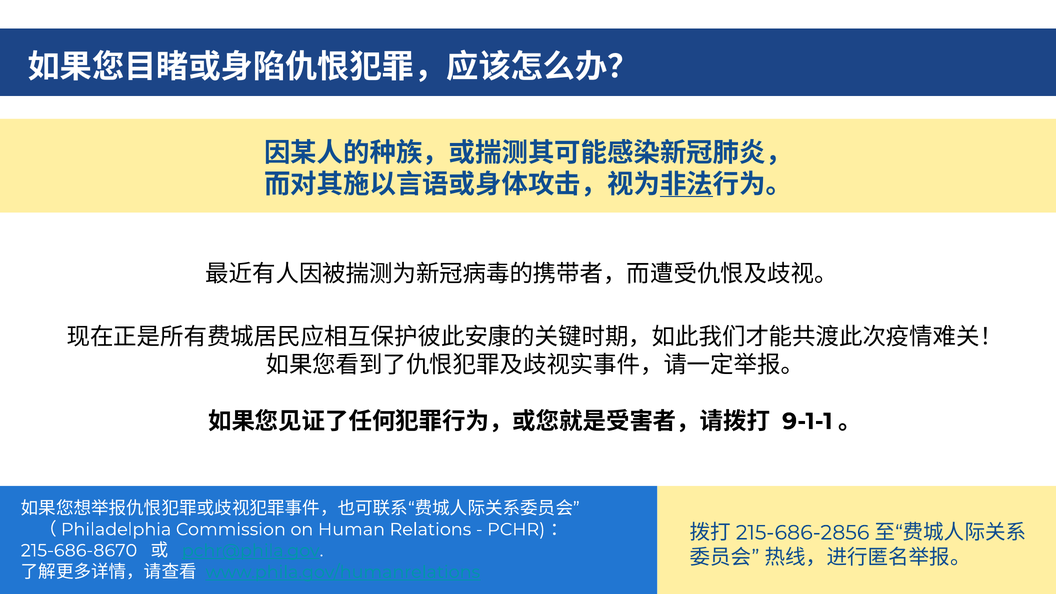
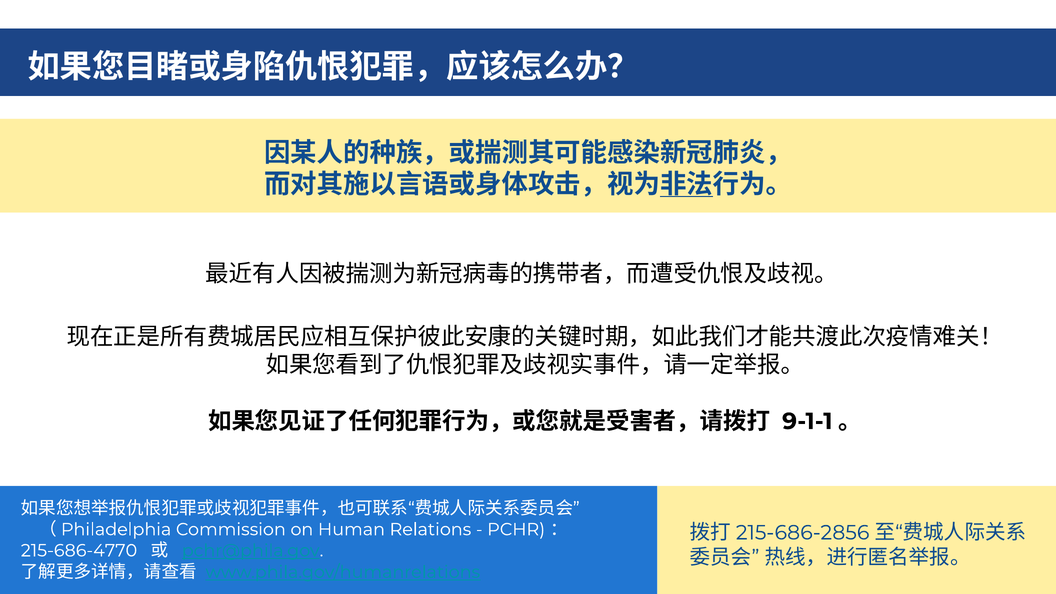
215-686-8670: 215-686-8670 -> 215-686-4770 (79, 551)
